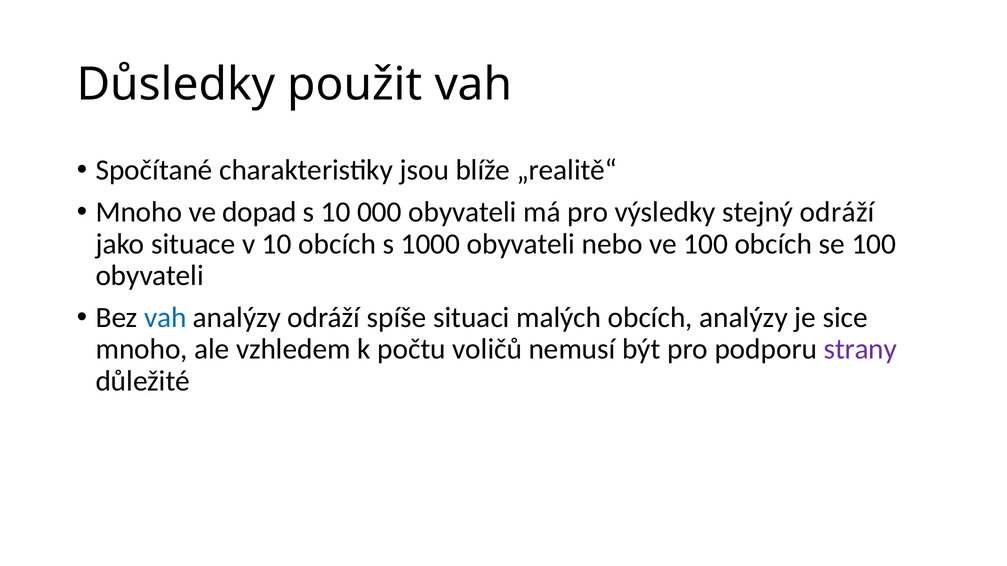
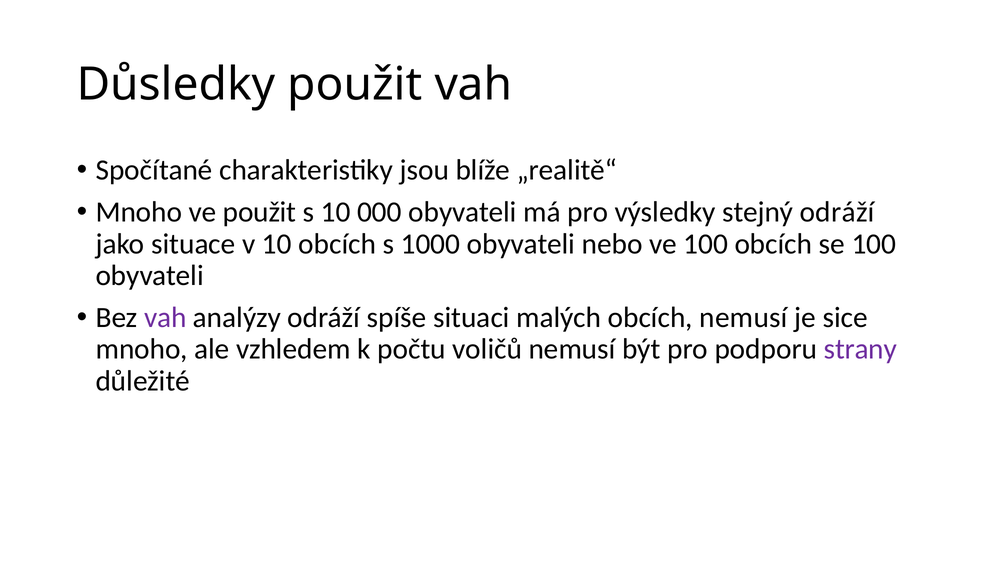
ve dopad: dopad -> použit (260, 212)
vah colour: blue -> purple (165, 318)
obcích analýzy: analýzy -> nemusí (743, 318)
